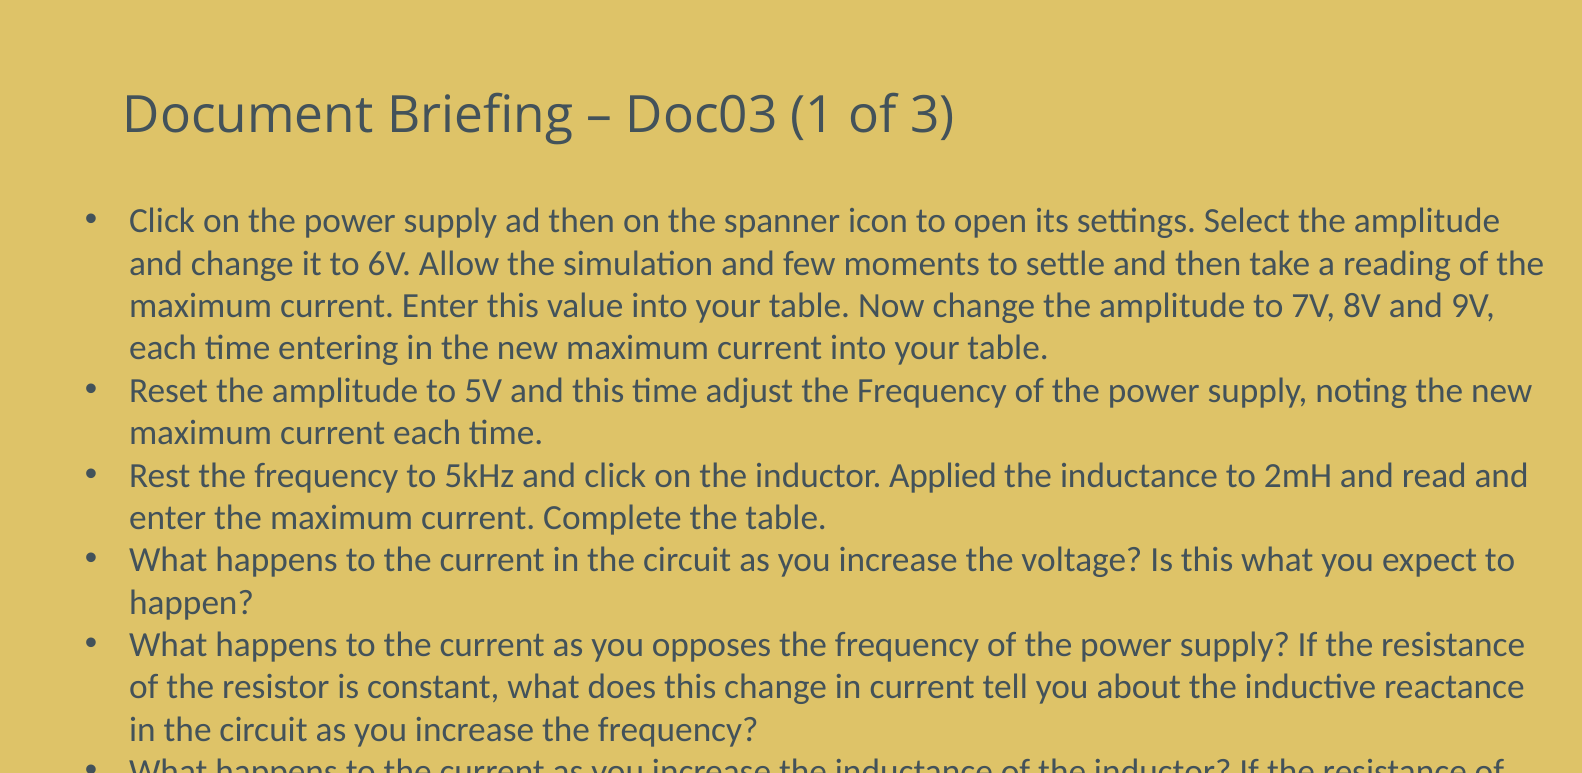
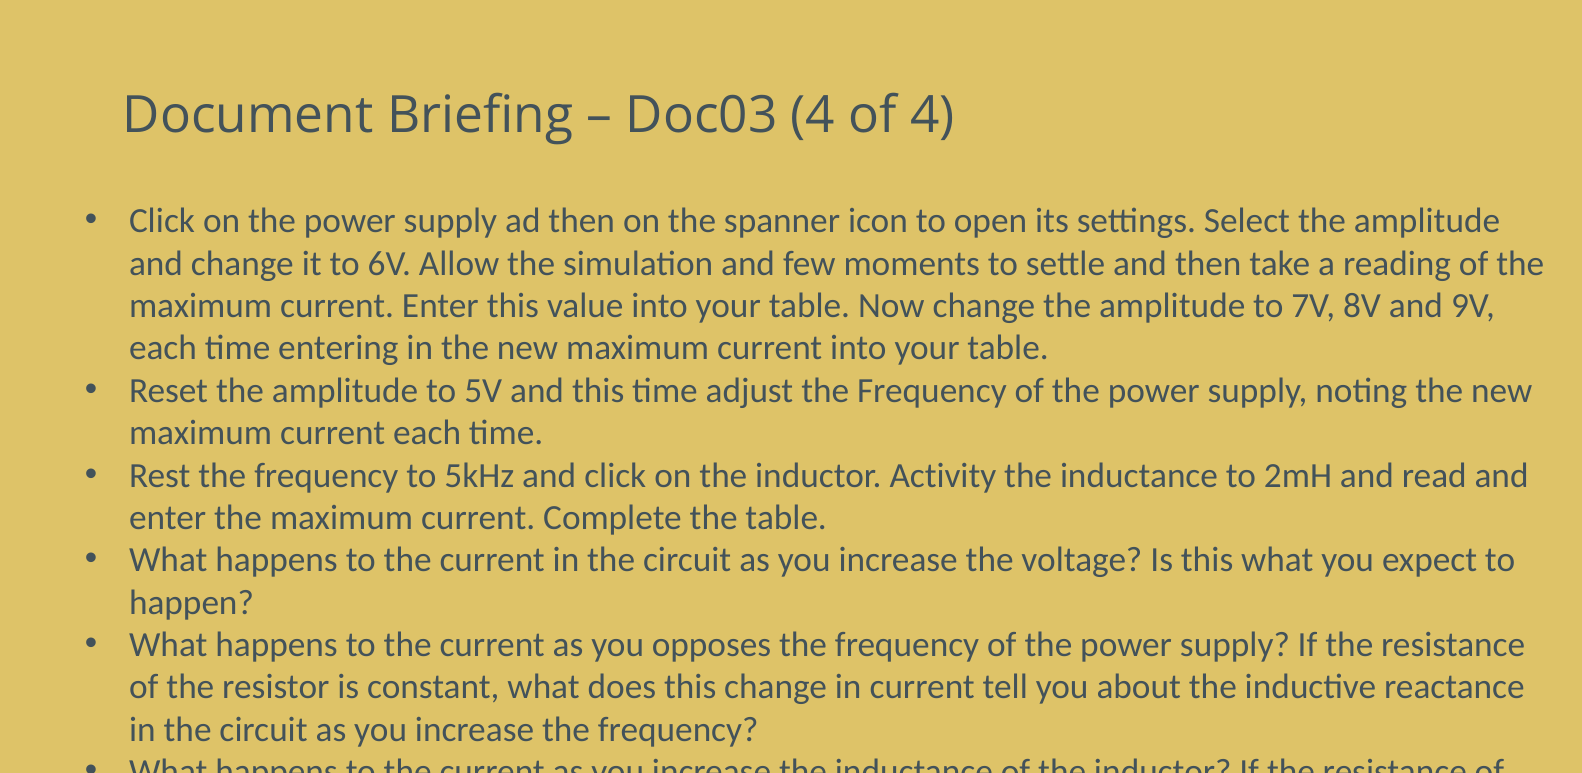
Doc03 1: 1 -> 4 (813, 116)
of 3: 3 -> 4 (933, 116)
Applied: Applied -> Activity (943, 475)
